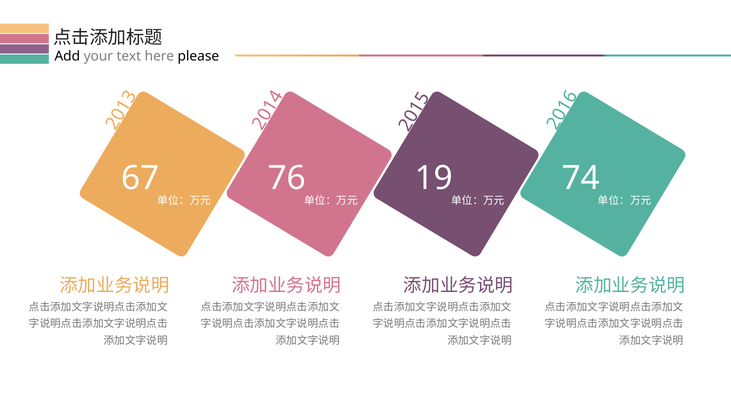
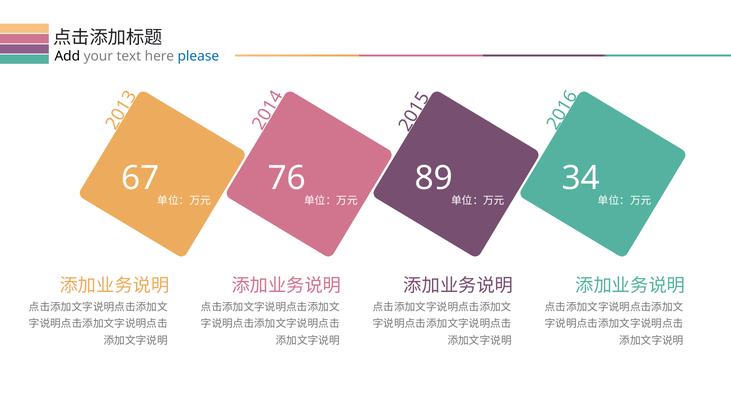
please colour: black -> blue (198, 56)
19: 19 -> 89 (434, 178)
74: 74 -> 34 (581, 178)
